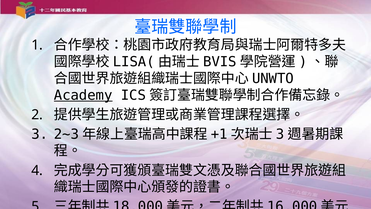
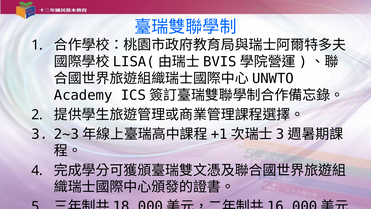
Academy underline: present -> none (83, 95)
